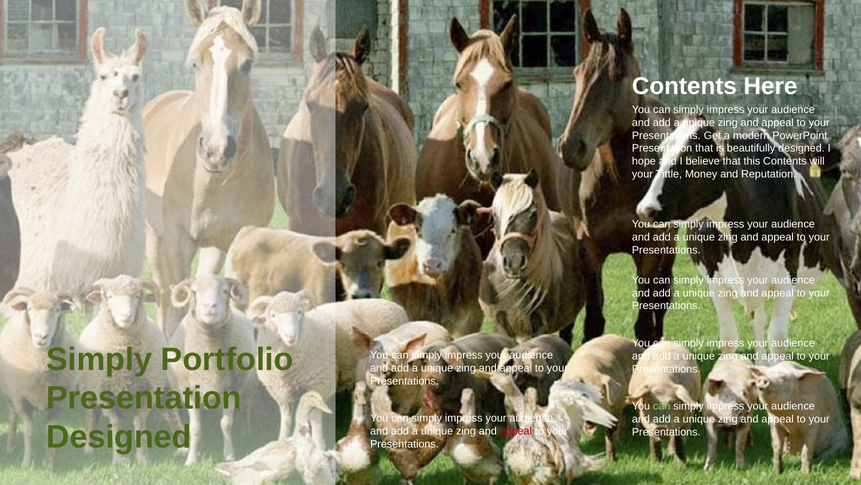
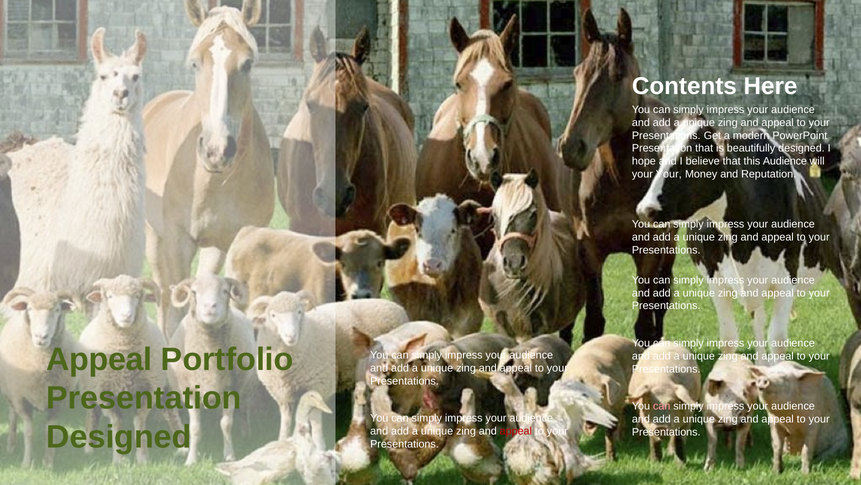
this Contents: Contents -> Audience (785, 161)
your Tittle: Tittle -> Your (669, 174)
Simply: Simply -> Appeal (99, 359)
can colour: light green -> pink (662, 406)
